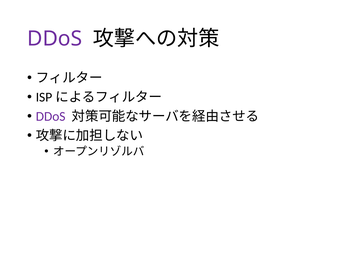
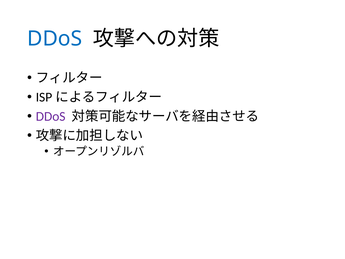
DDoS colour: purple -> blue (55, 39)
